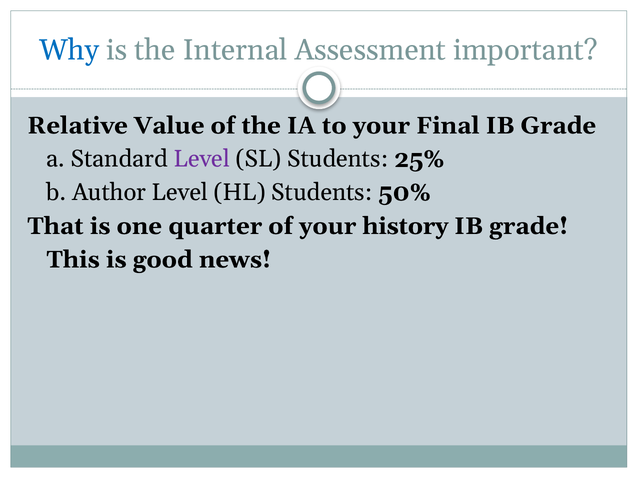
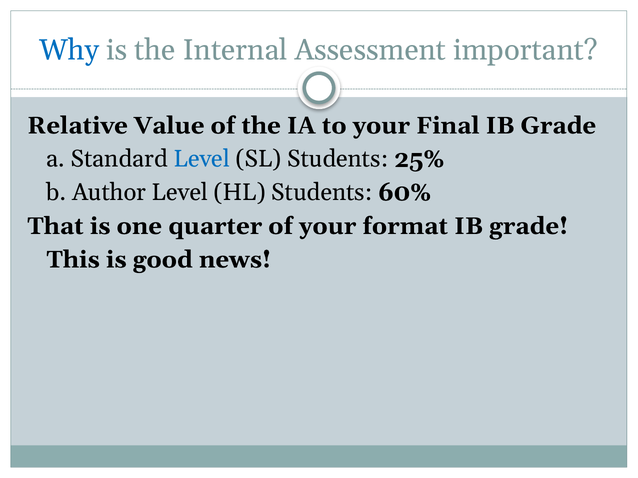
Level colour: purple -> blue (202, 159)
50%: 50% -> 60% (405, 193)
history: history -> format (405, 226)
